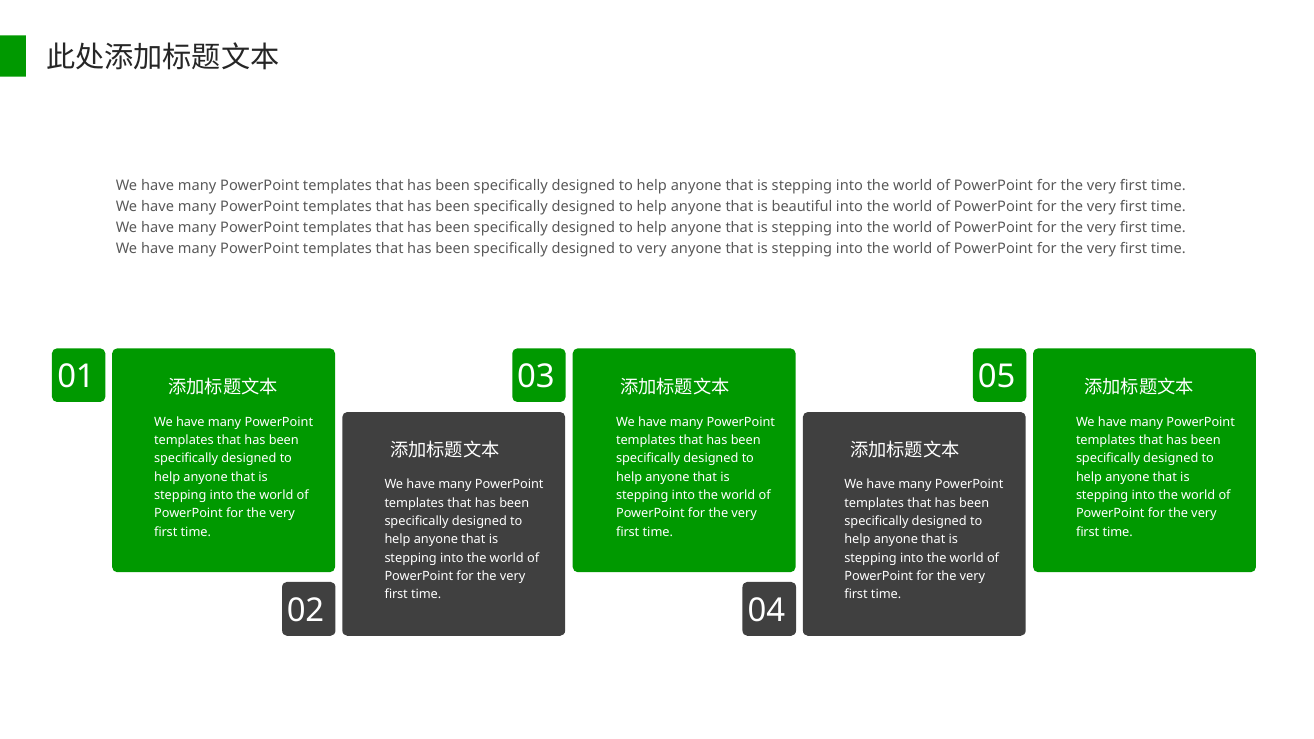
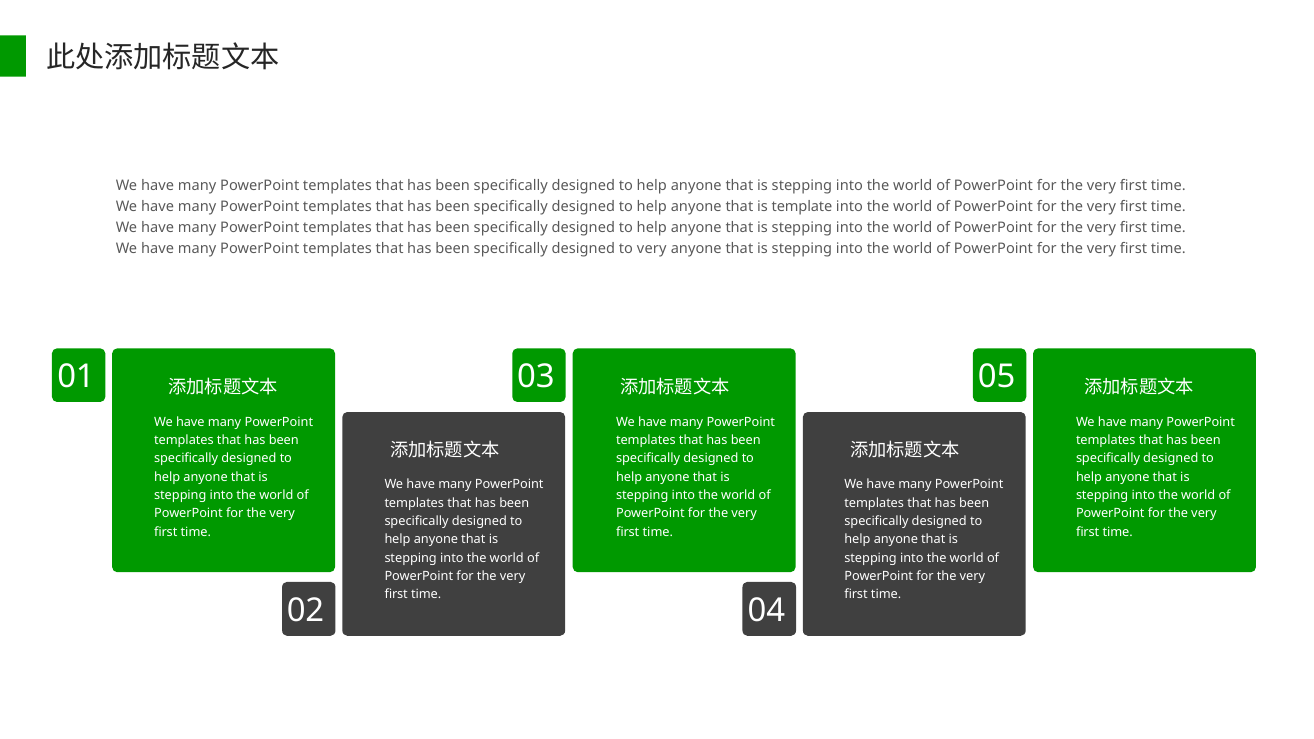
beautiful: beautiful -> template (802, 207)
